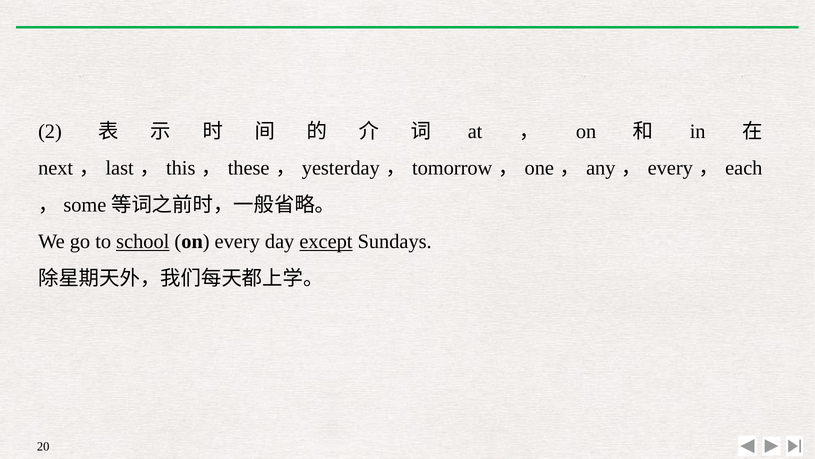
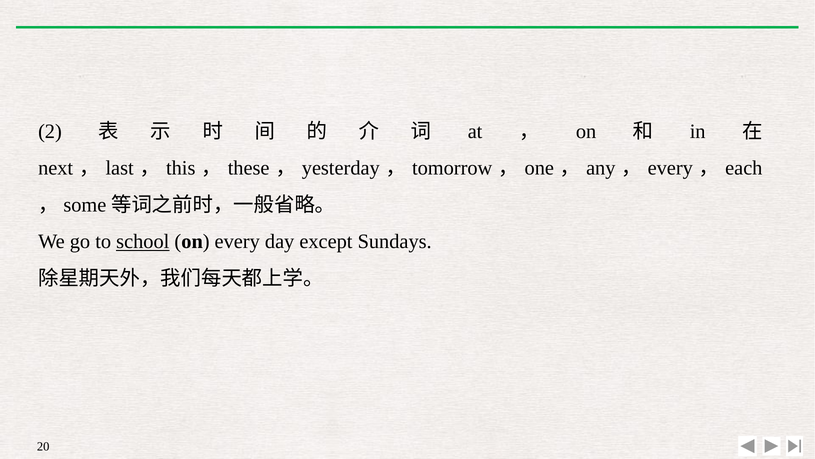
except underline: present -> none (326, 241)
